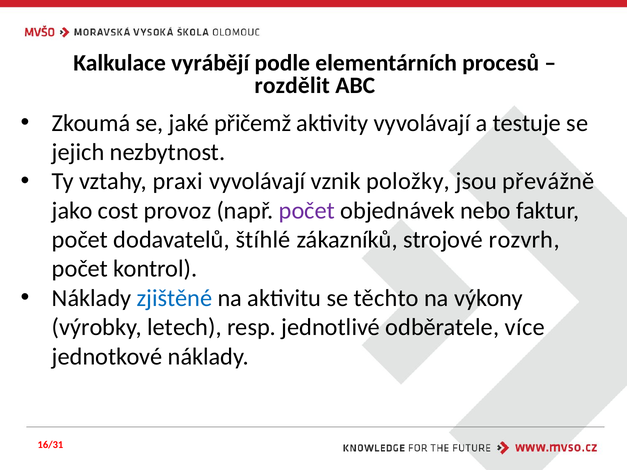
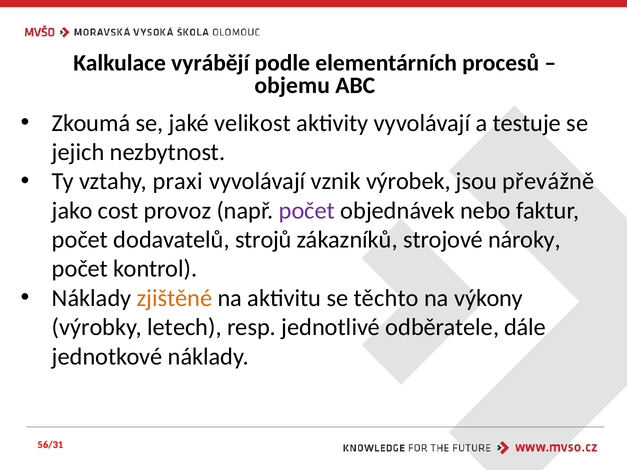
rozdělit: rozdělit -> objemu (292, 86)
přičemž: přičemž -> velikost (253, 123)
položky: položky -> výrobek (408, 181)
štíhlé: štíhlé -> strojů (263, 240)
rozvrh: rozvrh -> nároky (524, 240)
zjištěné colour: blue -> orange (175, 298)
více: více -> dále (525, 327)
16/31: 16/31 -> 56/31 (50, 445)
